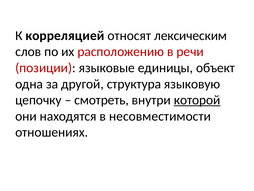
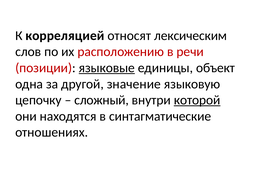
языковые underline: none -> present (107, 68)
структура: структура -> значение (134, 84)
смотреть: смотреть -> сложный (102, 100)
несовместимости: несовместимости -> синтагматические (160, 116)
